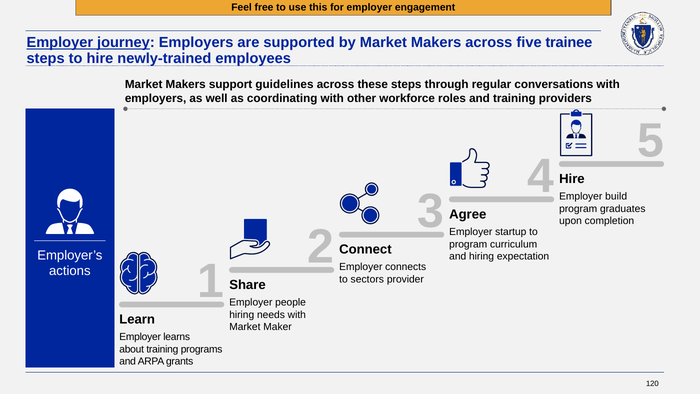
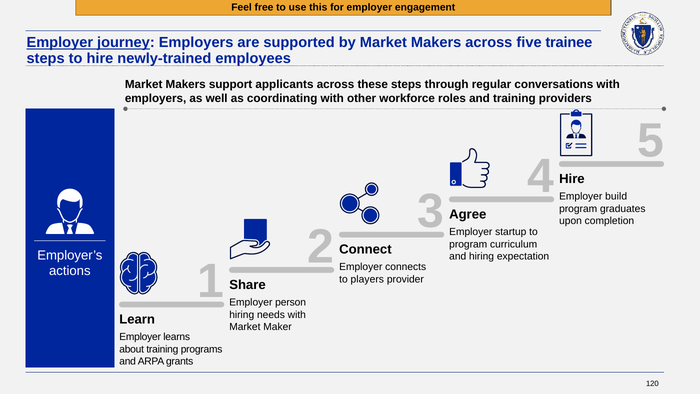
guidelines: guidelines -> applicants (284, 84)
sectors: sectors -> players (367, 279)
people: people -> person (291, 302)
